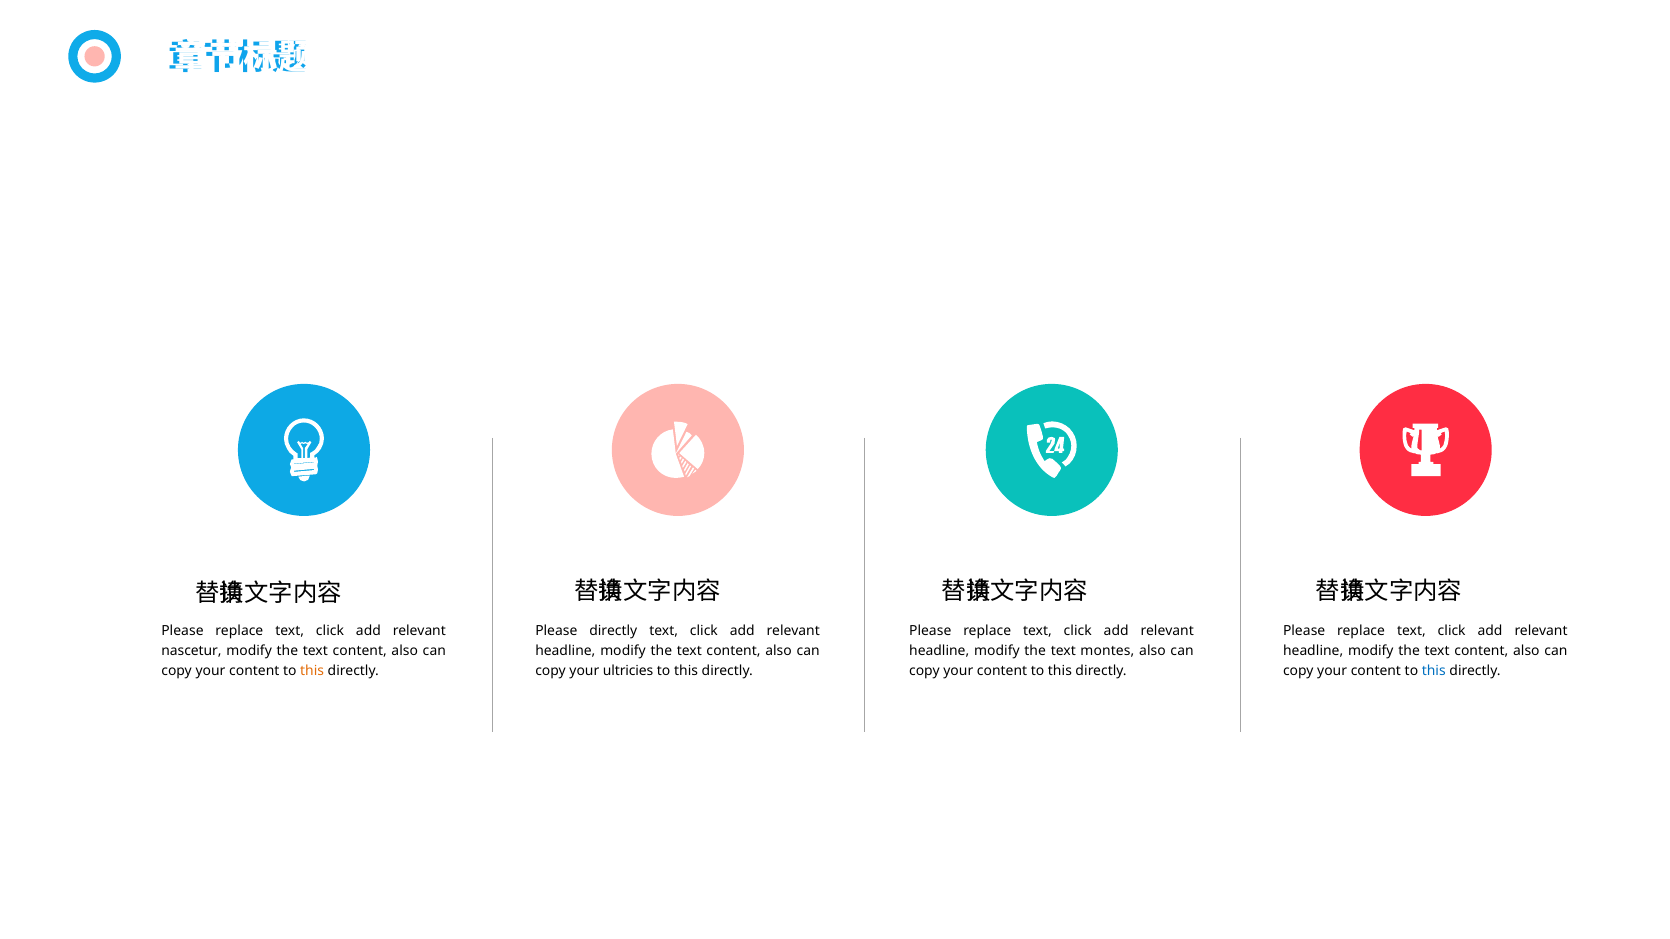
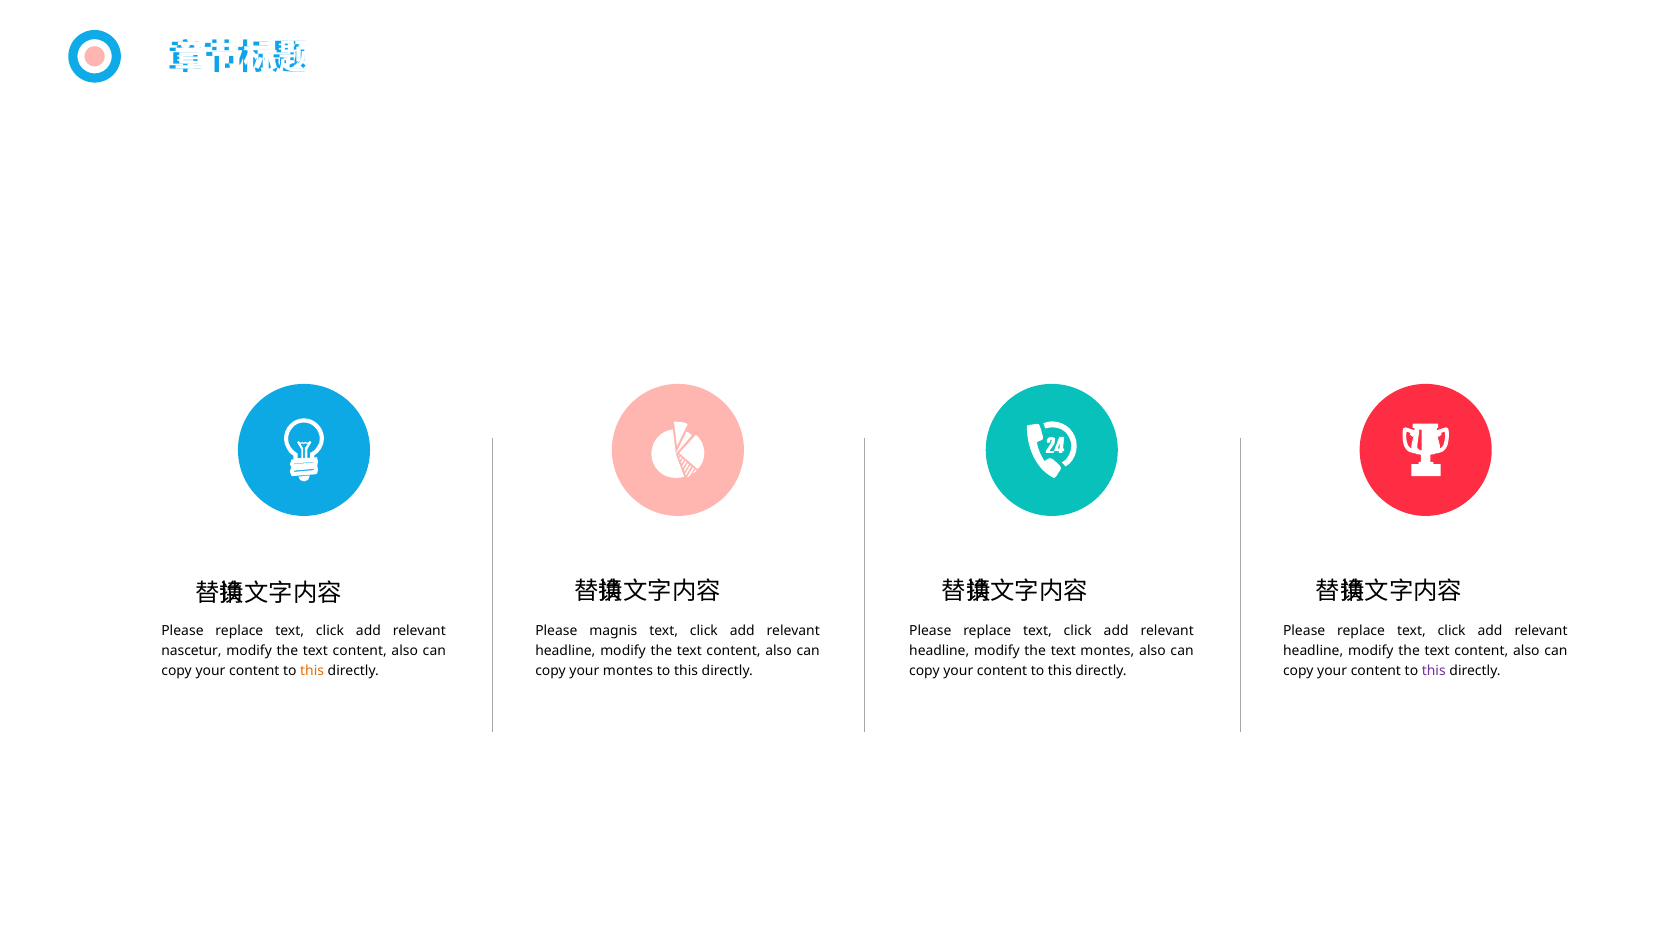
Please directly: directly -> magnis (613, 632)
your ultricies: ultricies -> montes (628, 672)
this colour: blue -> purple (1434, 672)
